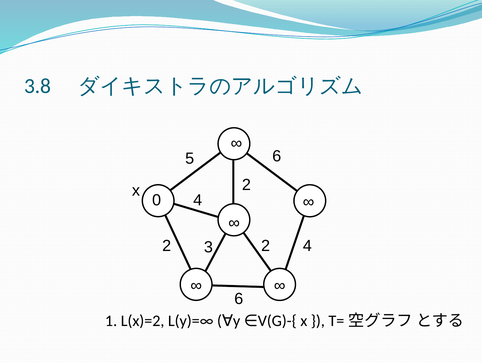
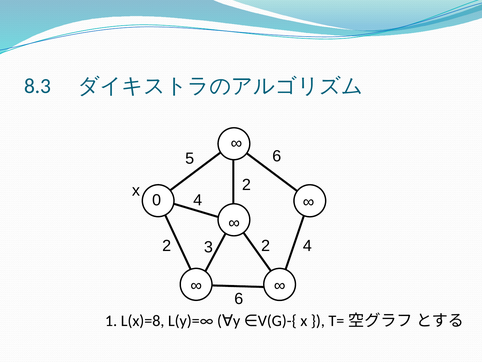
3.8: 3.8 -> 8.3 (38, 86)
L(x)=2: L(x)=2 -> L(x)=8 (143, 320)
